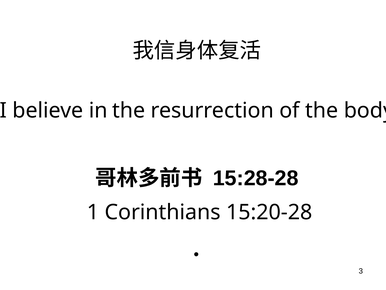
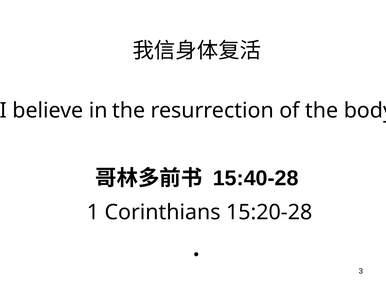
15:28-28: 15:28-28 -> 15:40-28 (256, 178)
